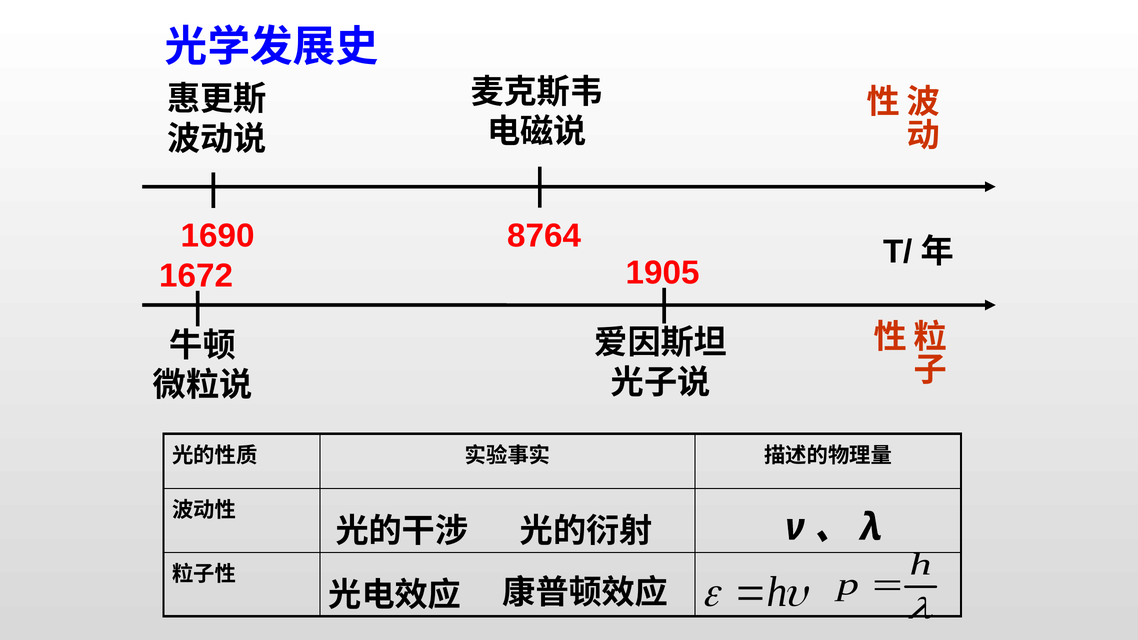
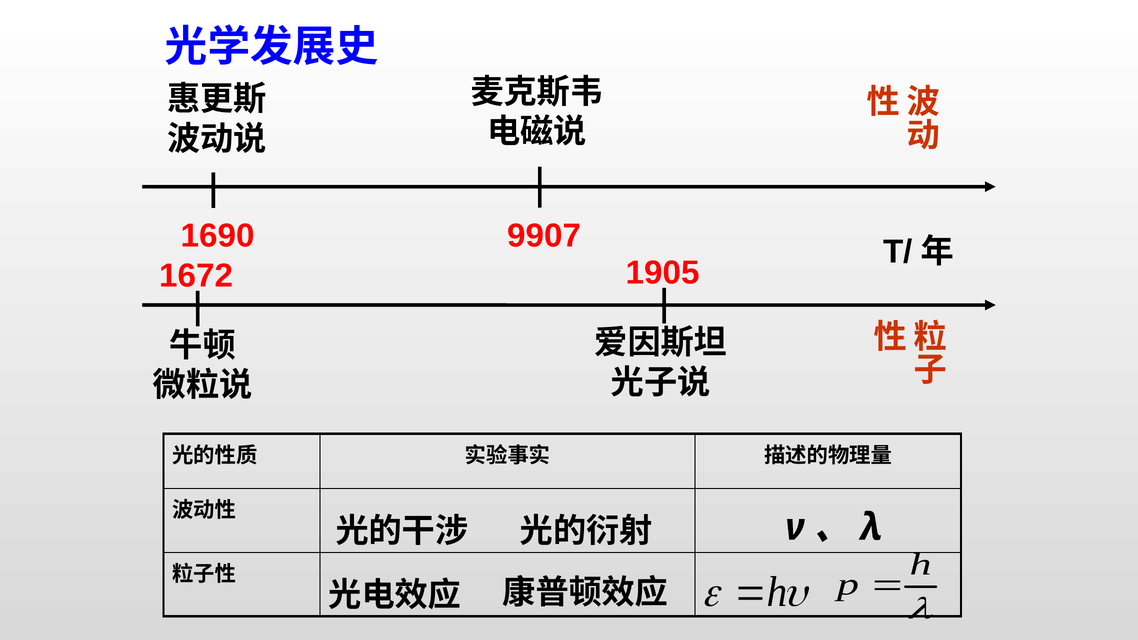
8764: 8764 -> 9907 (544, 236)
